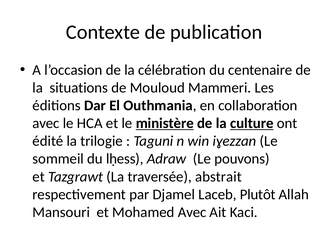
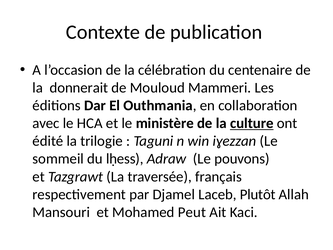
situations: situations -> donnerait (79, 88)
ministère underline: present -> none (165, 123)
abstrait: abstrait -> français (218, 176)
Mohamed Avec: Avec -> Peut (192, 212)
